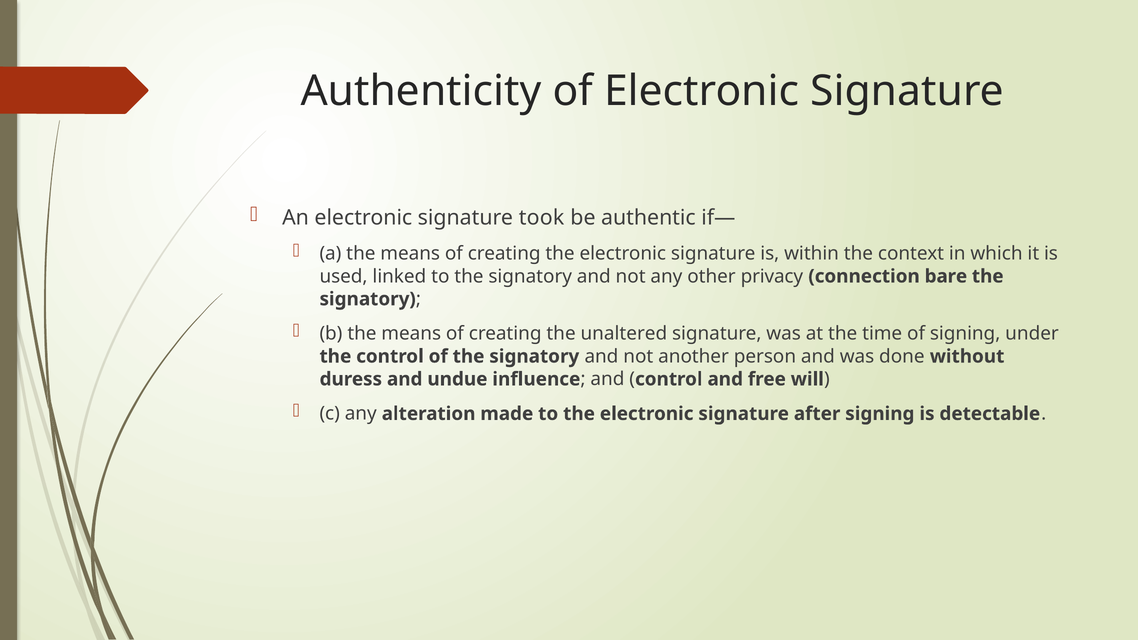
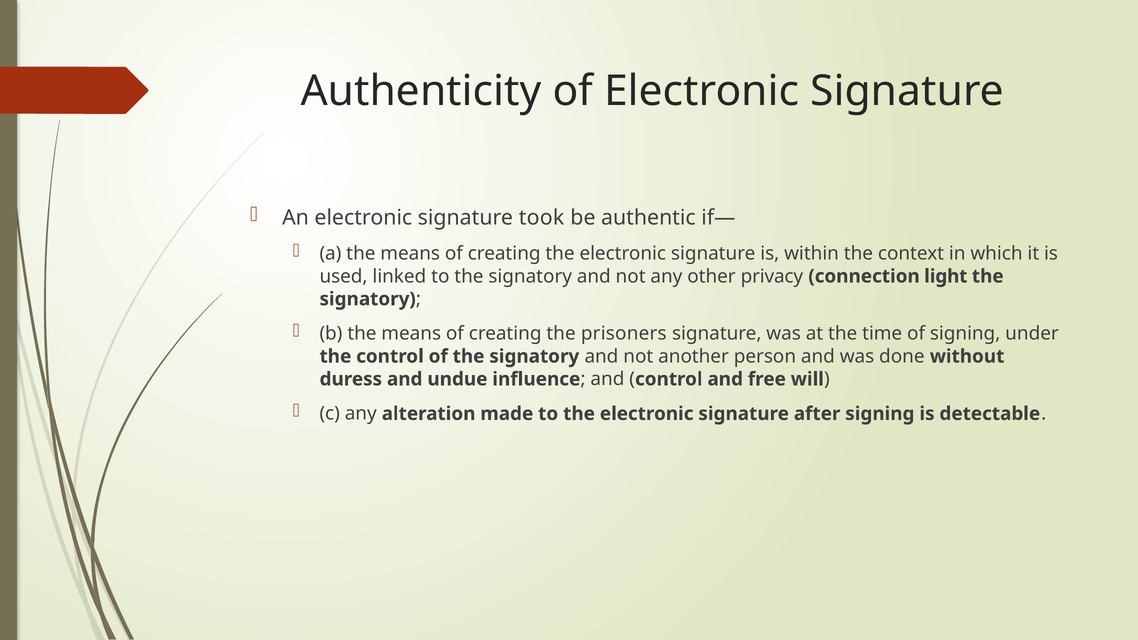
bare: bare -> light (946, 276)
unaltered: unaltered -> prisoners (624, 334)
